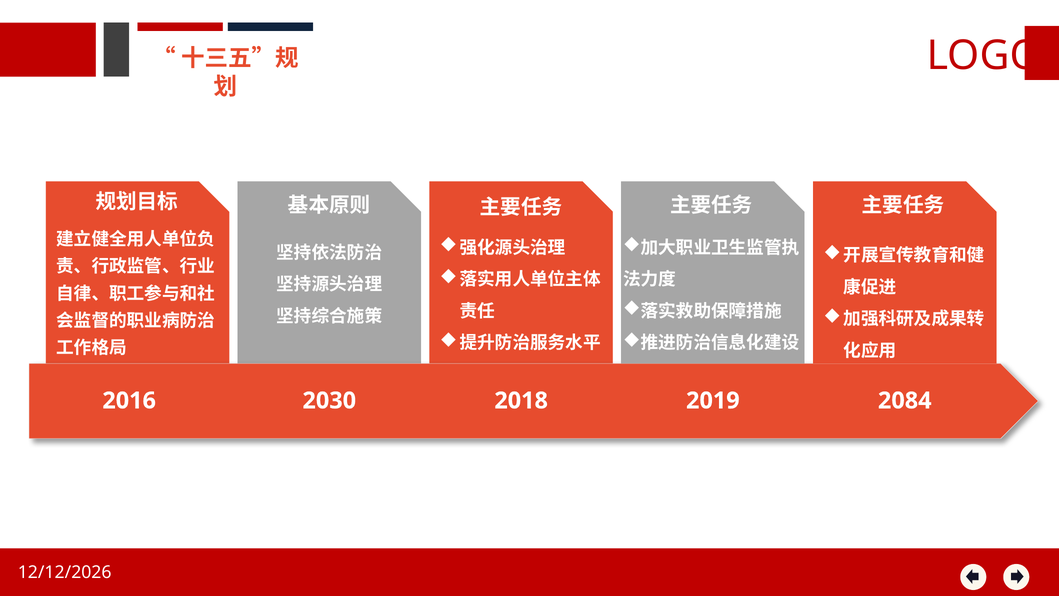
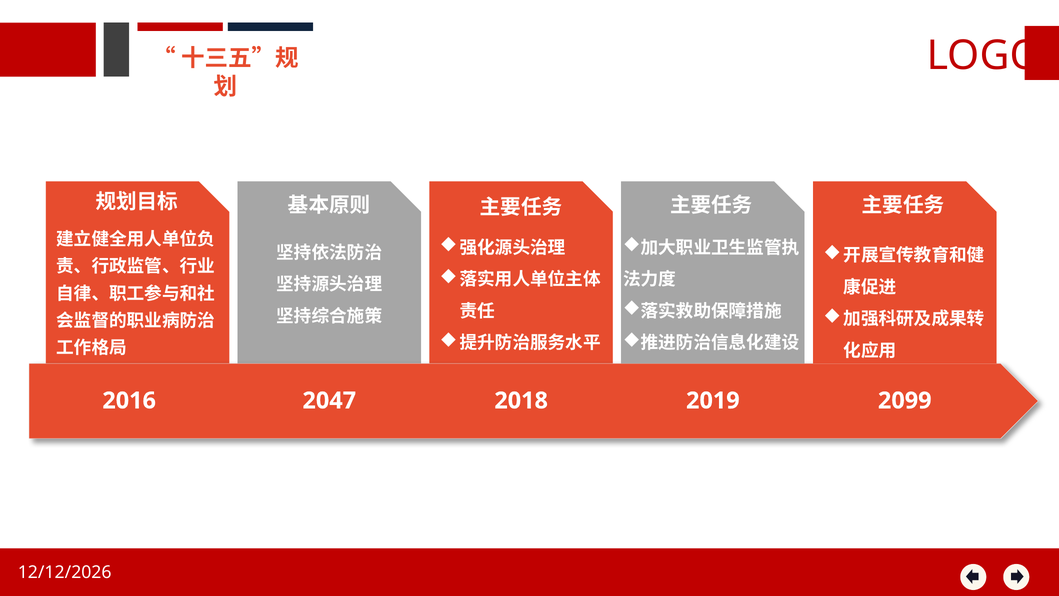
2030: 2030 -> 2047 (329, 400)
2084: 2084 -> 2099 (905, 400)
